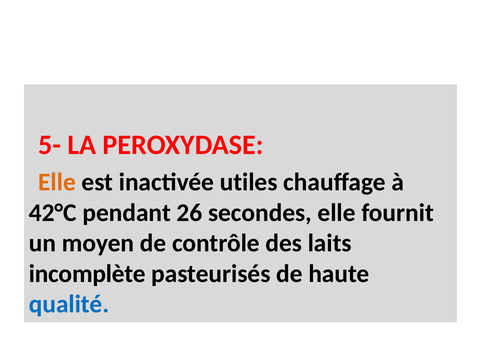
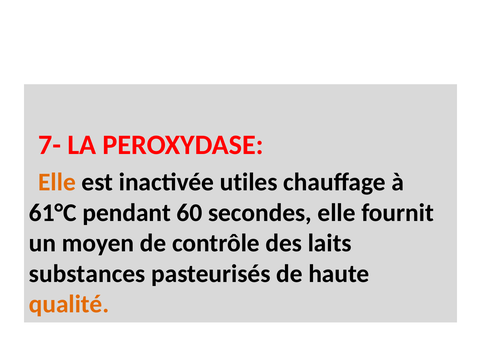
5-: 5- -> 7- (50, 145)
42°C: 42°C -> 61°C (53, 213)
26: 26 -> 60 (189, 213)
incomplète: incomplète -> substances (87, 274)
qualité colour: blue -> orange (69, 304)
